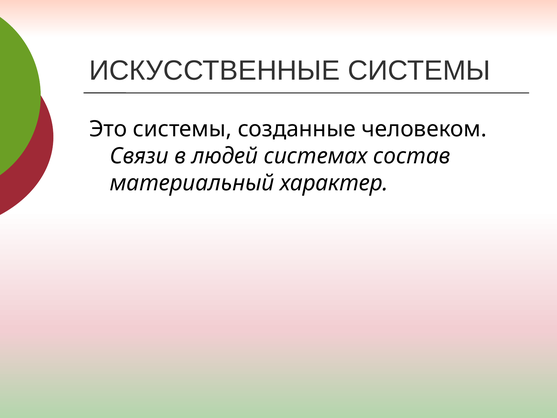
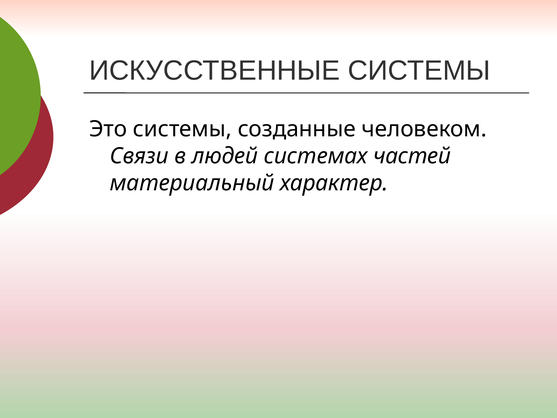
состав: состав -> частей (412, 156)
